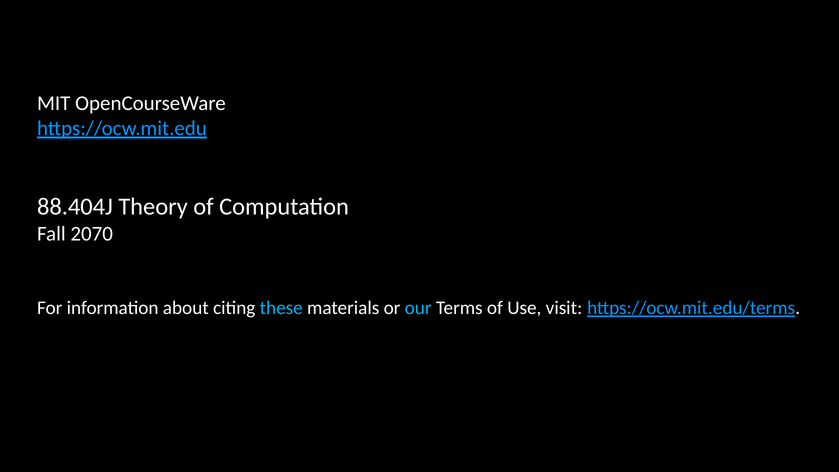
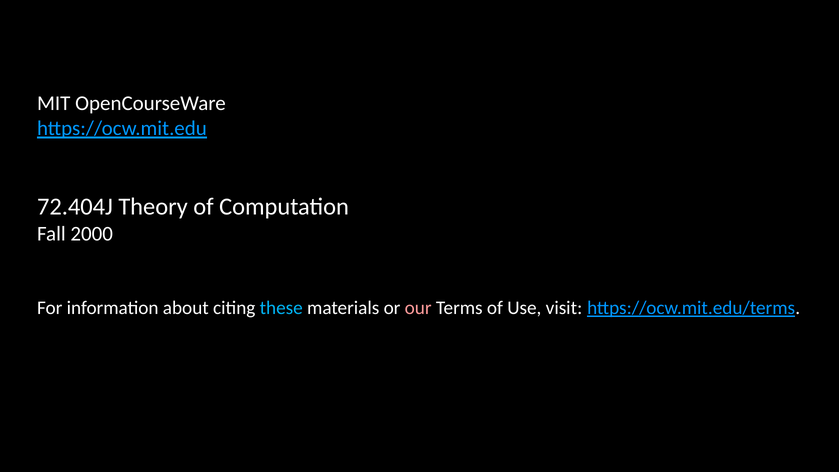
88.404J: 88.404J -> 72.404J (75, 207)
2070: 2070 -> 2000 (92, 234)
our colour: light blue -> pink (418, 308)
